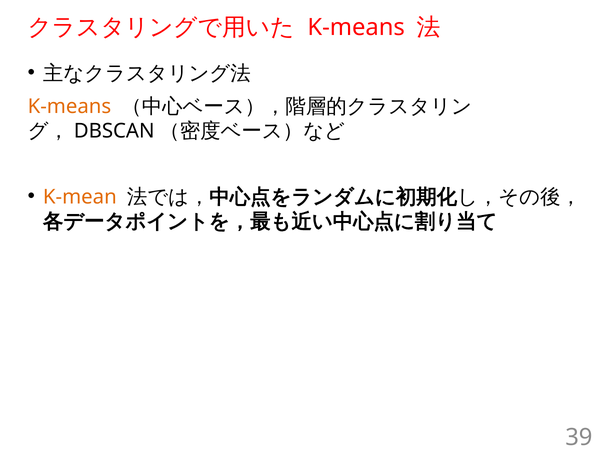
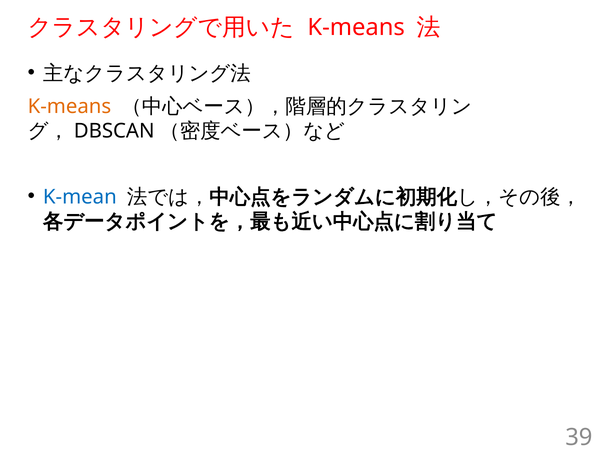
K-mean colour: orange -> blue (80, 197)
